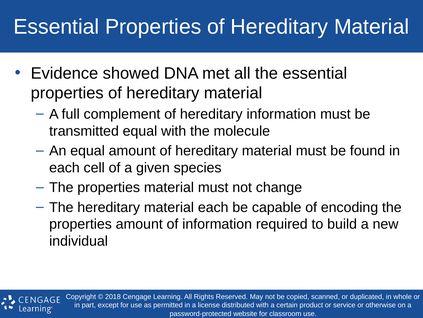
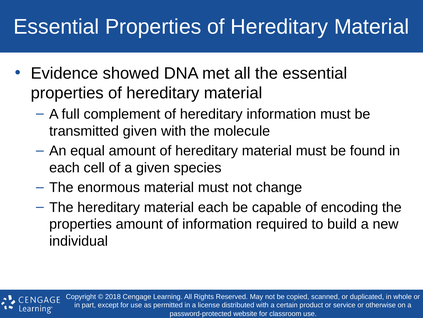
transmitted equal: equal -> given (140, 131)
properties: properties -> enormous (109, 187)
